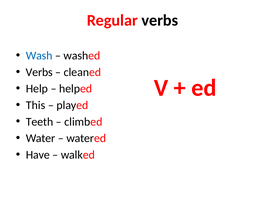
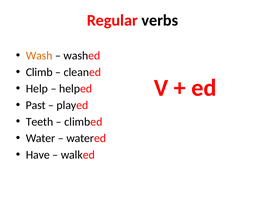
Wash colour: blue -> orange (39, 56)
Verbs: Verbs -> Climb (39, 72)
This: This -> Past (36, 105)
